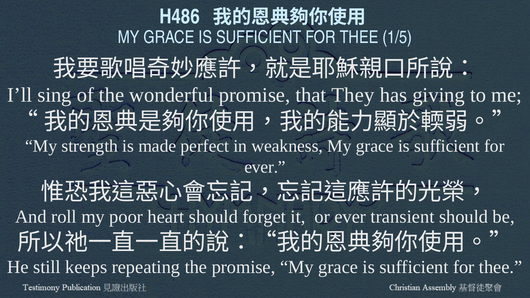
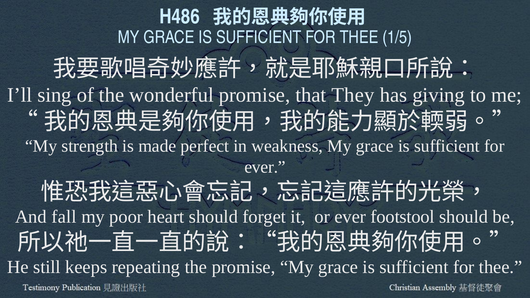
roll: roll -> fall (64, 217)
transient: transient -> footstool (403, 217)
